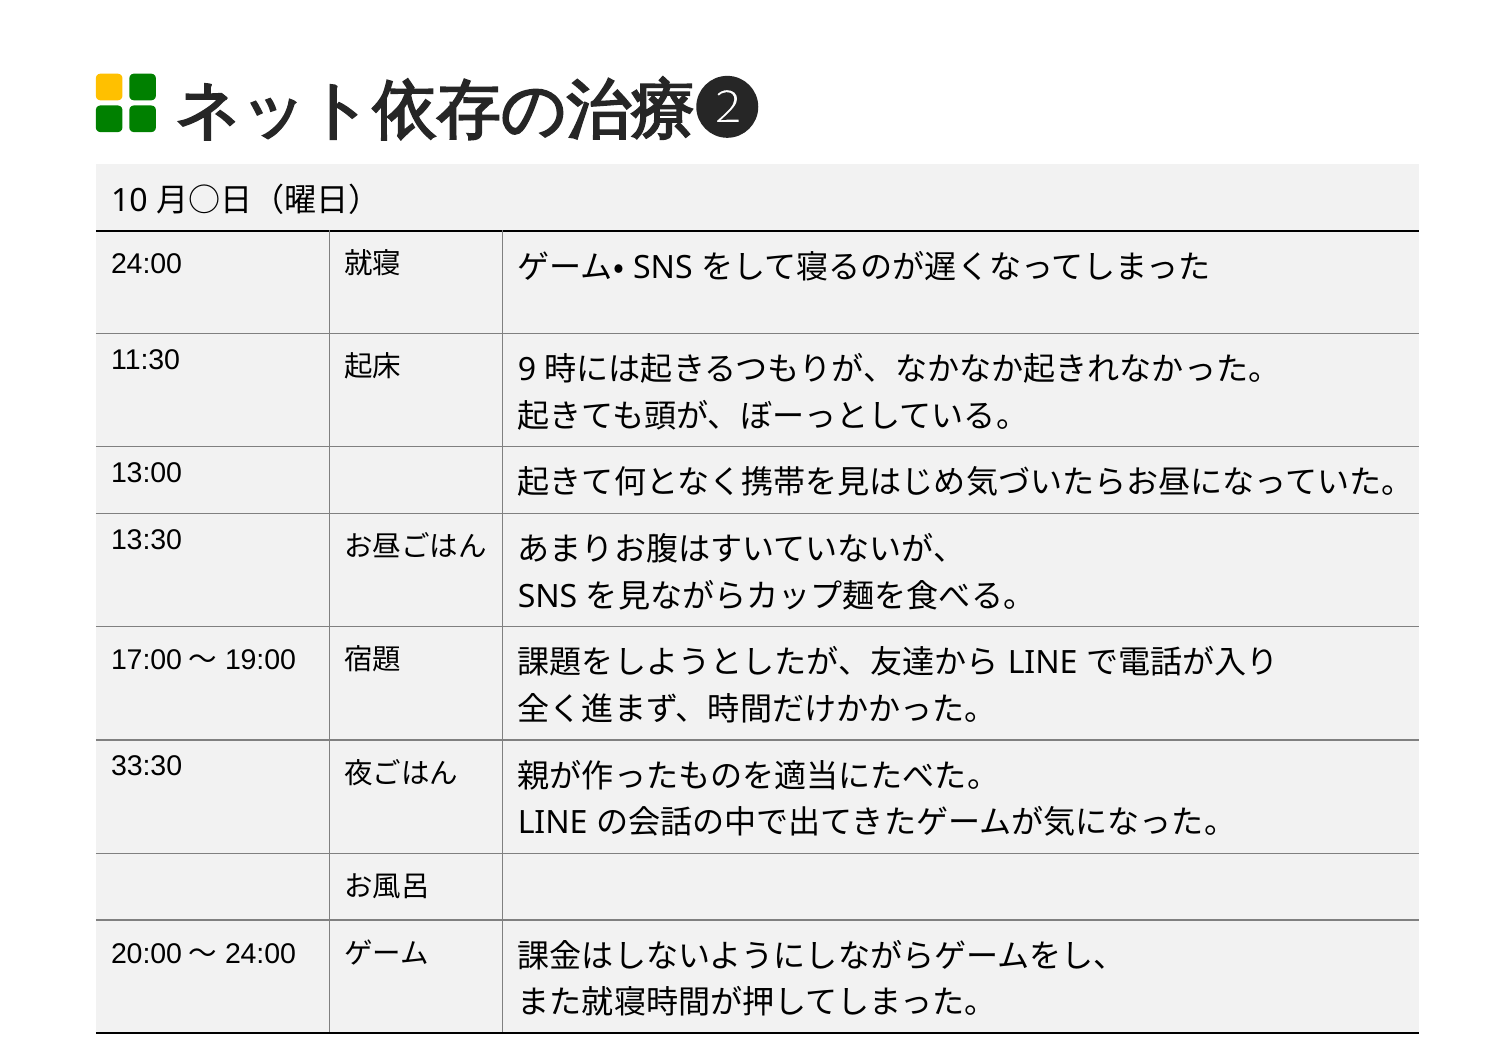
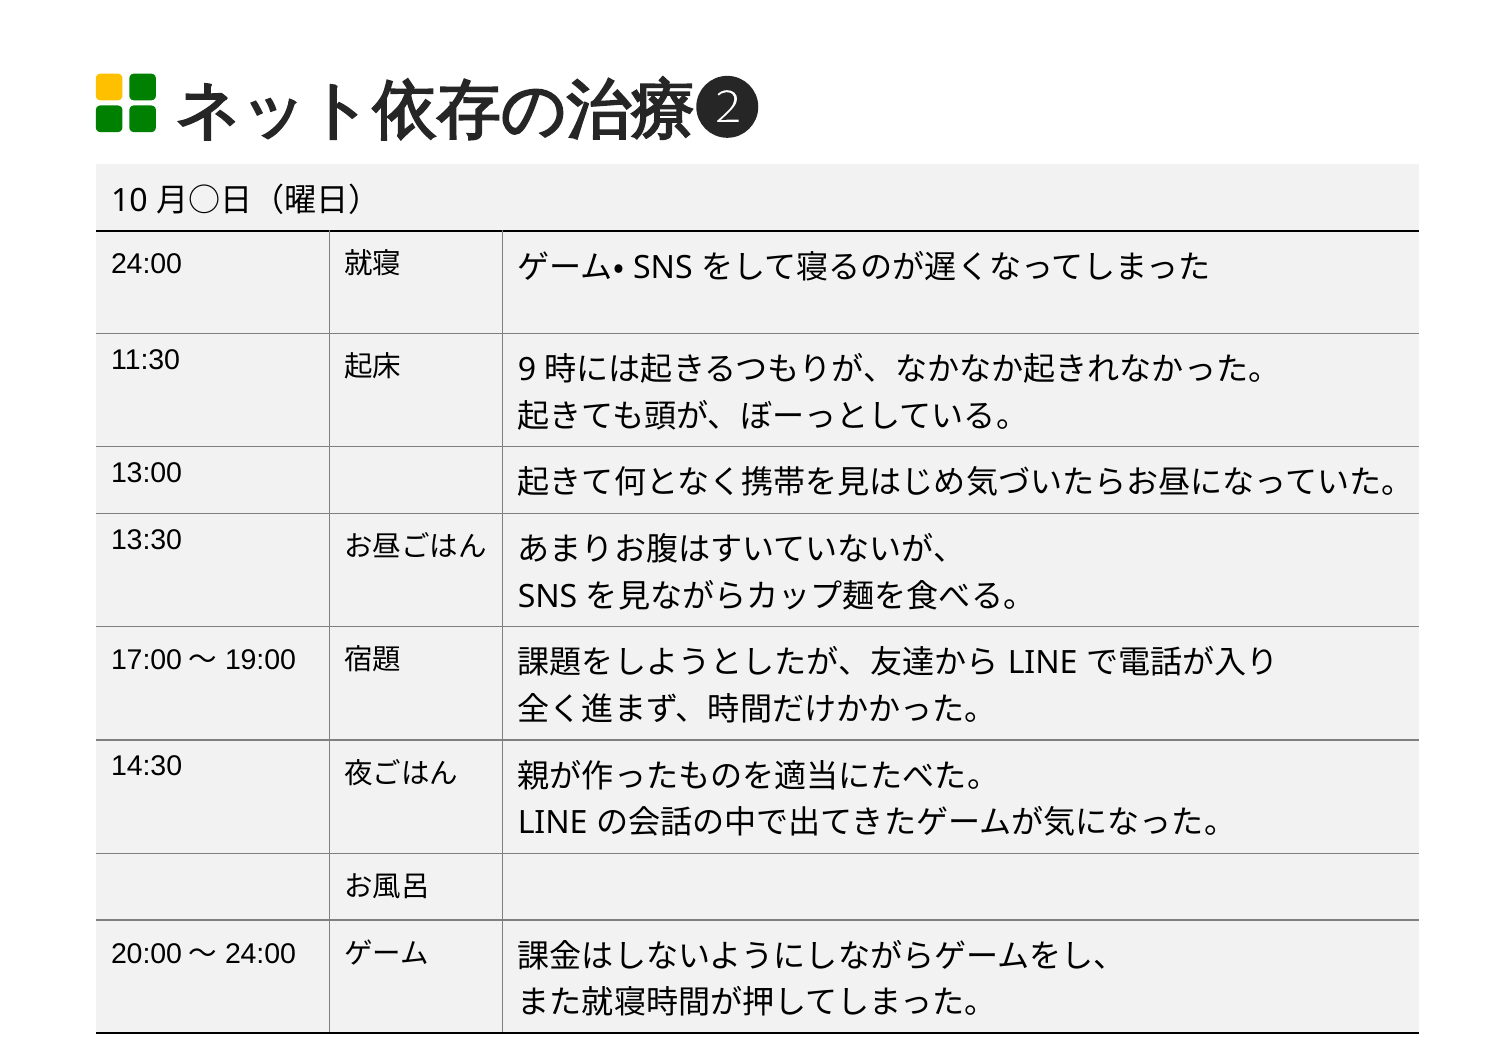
33:30: 33:30 -> 14:30 (147, 767)
